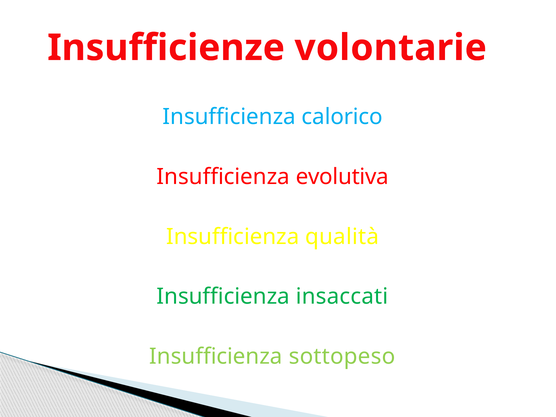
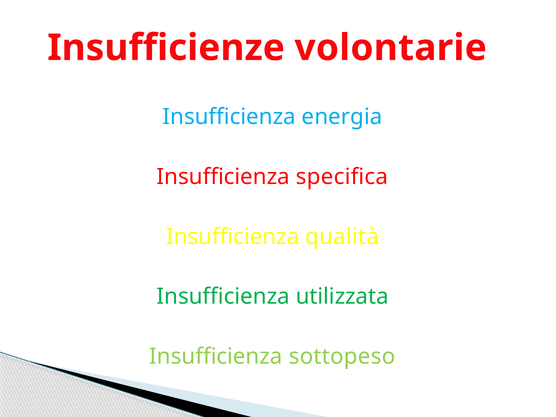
calorico: calorico -> energia (342, 117)
evolutiva: evolutiva -> specifica (342, 177)
insaccati: insaccati -> utilizzata (342, 297)
